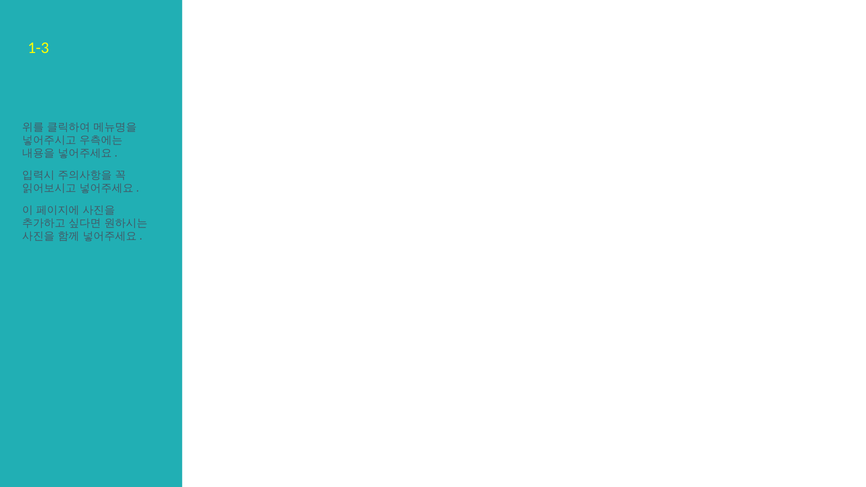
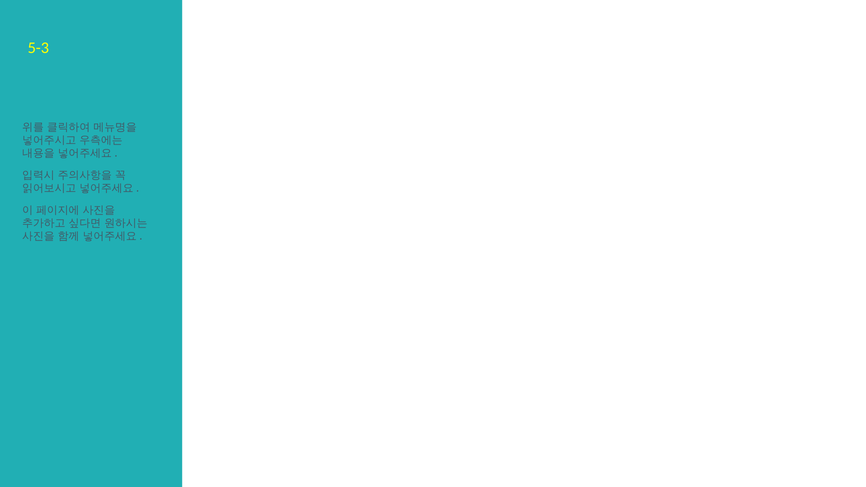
1-3: 1-3 -> 5-3 (38, 48)
